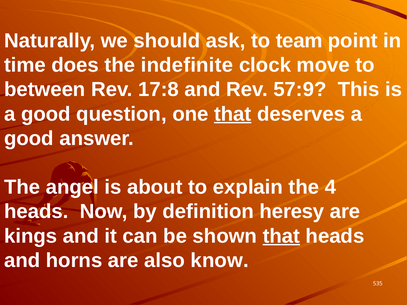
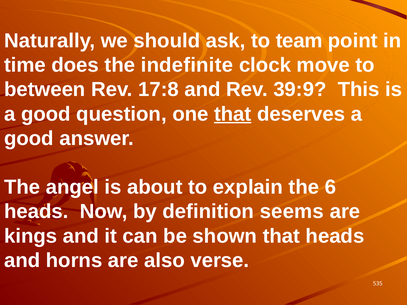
57:9: 57:9 -> 39:9 (300, 90)
4: 4 -> 6 (330, 187)
heresy: heresy -> seems (292, 212)
that underline: present -> none (281, 236)
know: know -> verse (220, 261)
